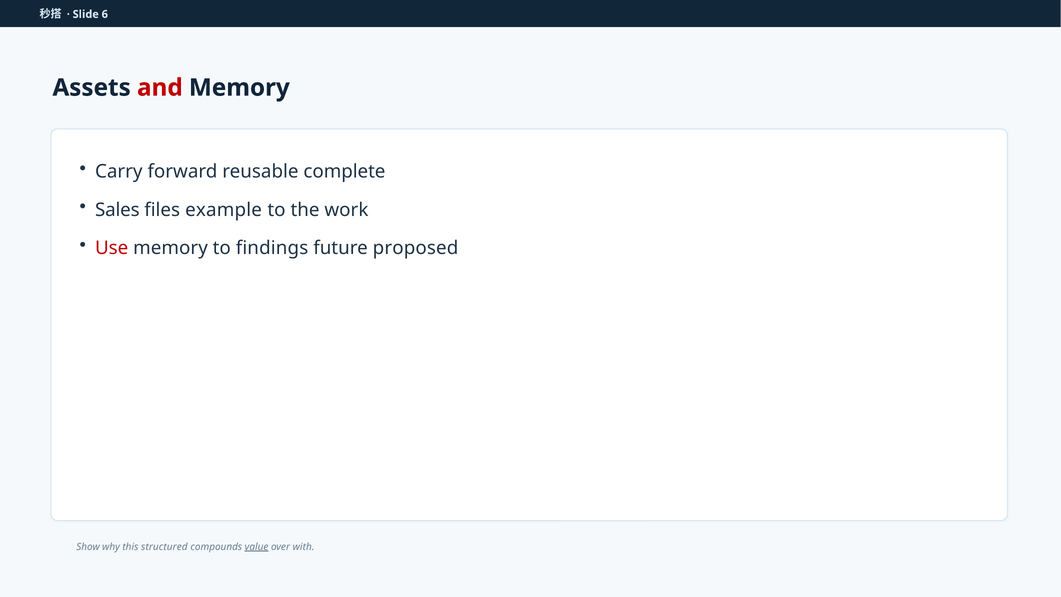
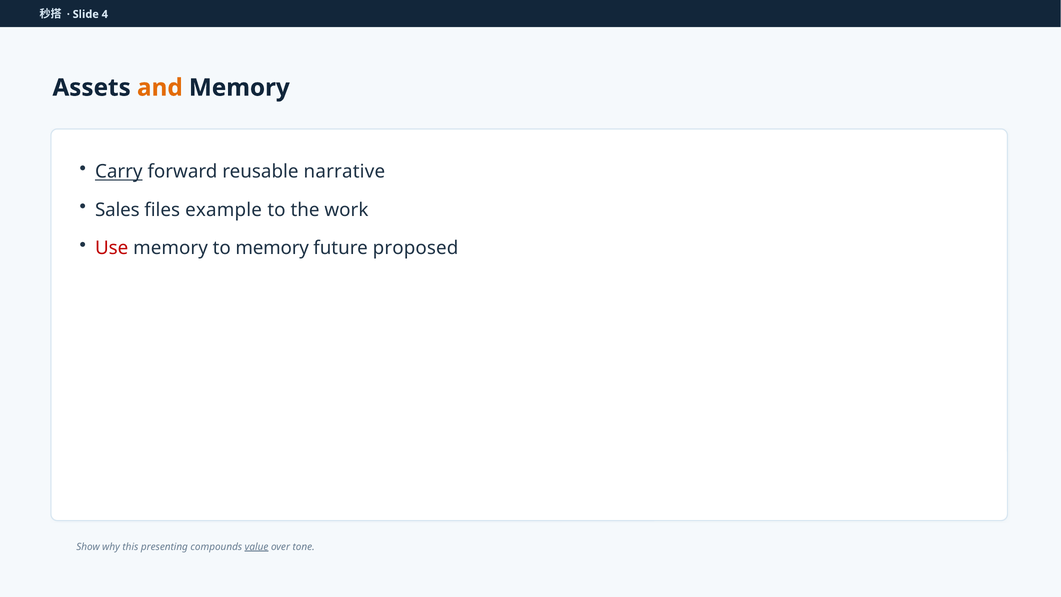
6: 6 -> 4 (105, 14)
and colour: red -> orange (160, 88)
Carry underline: none -> present (119, 172)
complete: complete -> narrative (344, 172)
to findings: findings -> memory (272, 248)
structured: structured -> presenting (164, 547)
with: with -> tone (304, 547)
